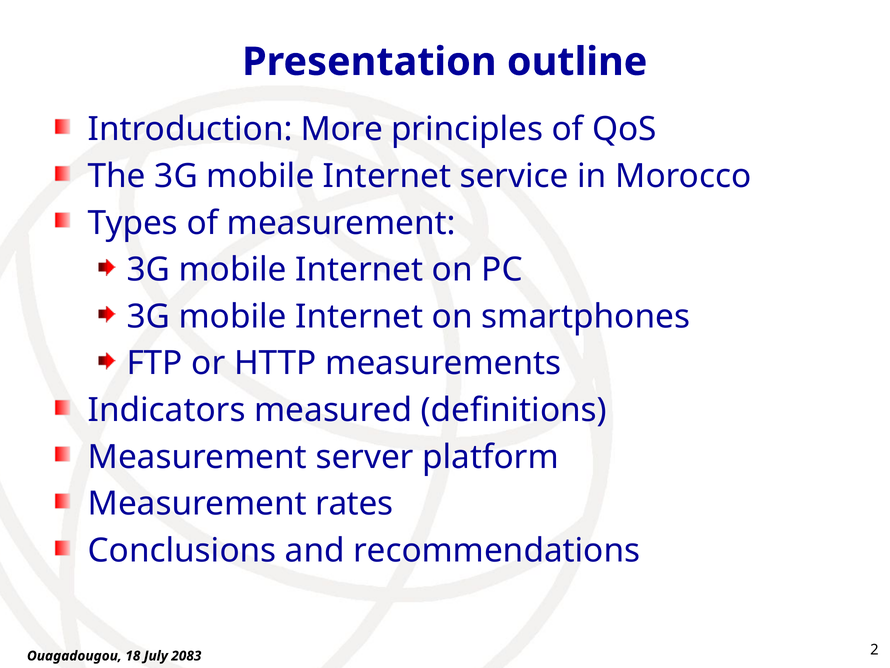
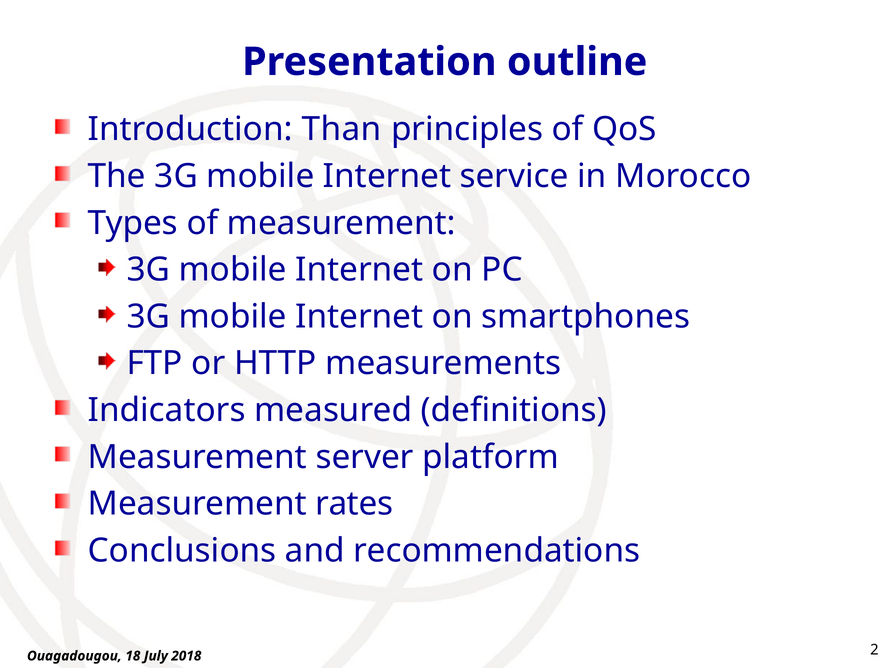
More: More -> Than (342, 129)
2083: 2083 -> 2018 (186, 655)
